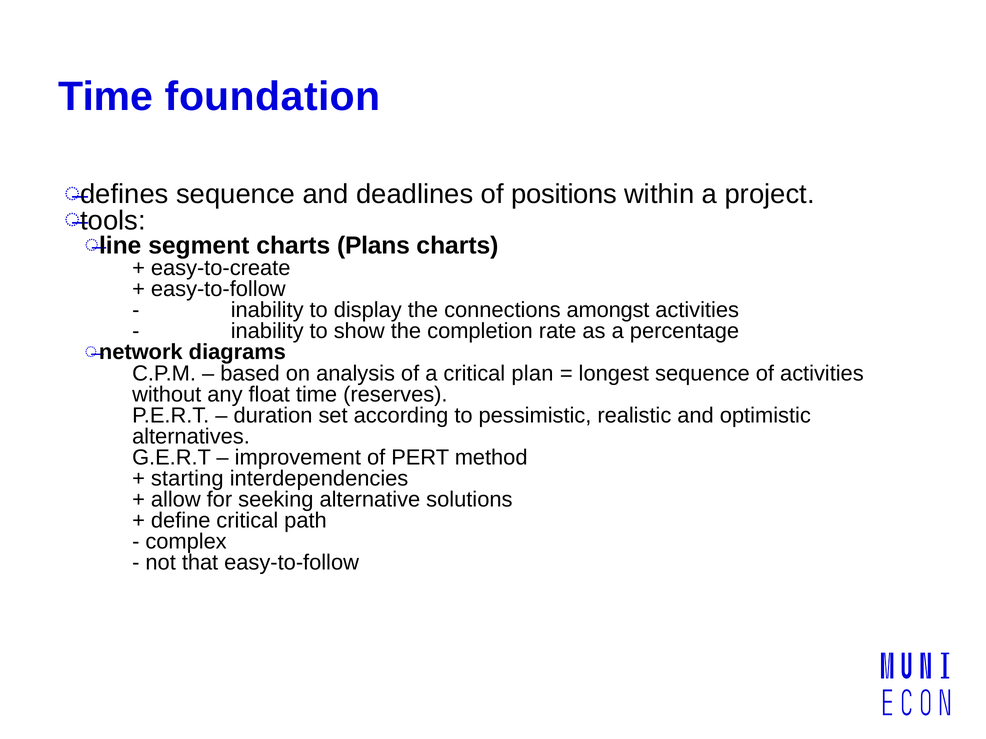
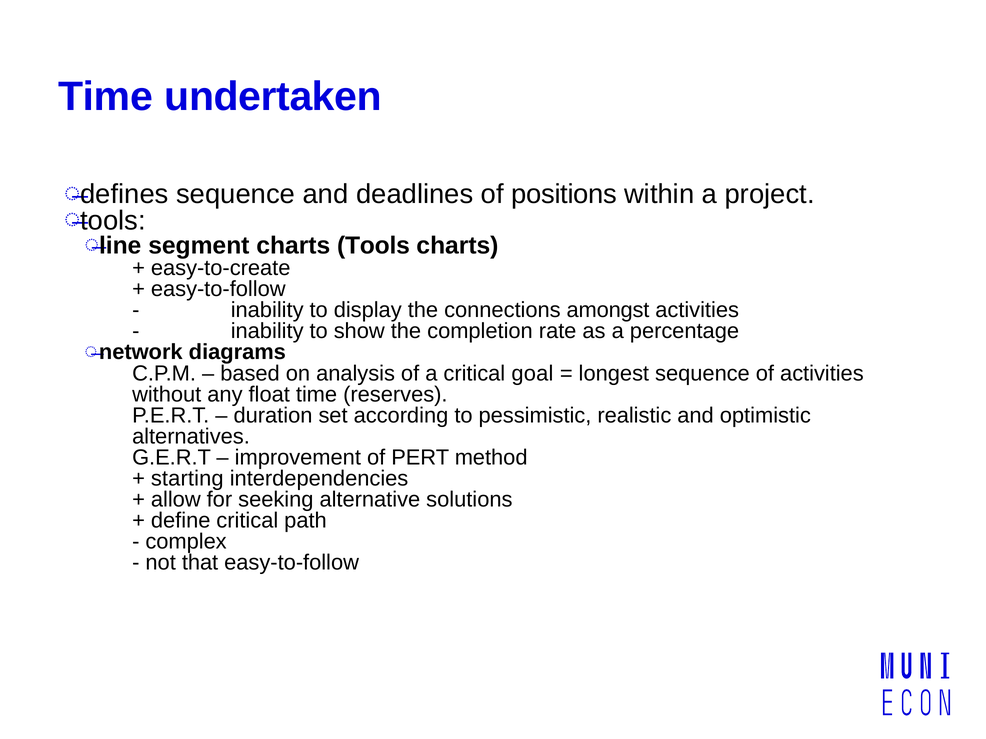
foundation: foundation -> undertaken (273, 97)
charts Plans: Plans -> Tools (373, 246)
plan: plan -> goal (532, 374)
